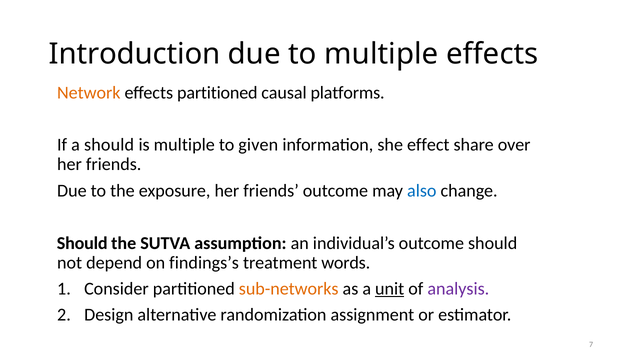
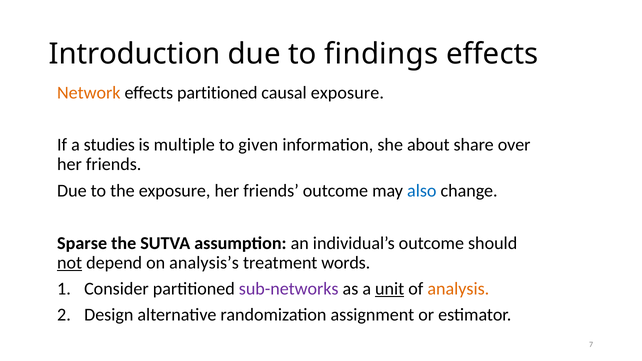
to multiple: multiple -> findings (381, 54)
causal platforms: platforms -> exposure (347, 93)
a should: should -> studies (109, 145)
effect: effect -> about (428, 145)
Should: Should -> Sparse (82, 243)
not underline: none -> present (70, 263)
findings’s: findings’s -> analysis’s (204, 263)
sub-networks colour: orange -> purple (289, 289)
analysis colour: purple -> orange (458, 289)
